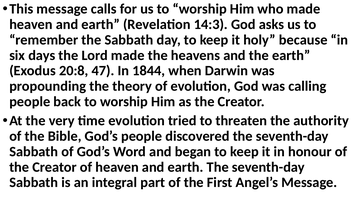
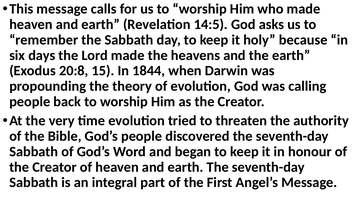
14:3: 14:3 -> 14:5 (211, 24)
47: 47 -> 15 (103, 71)
